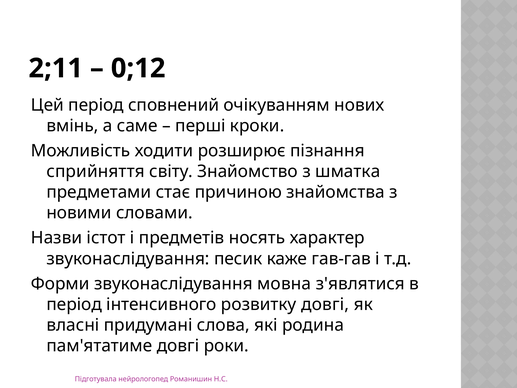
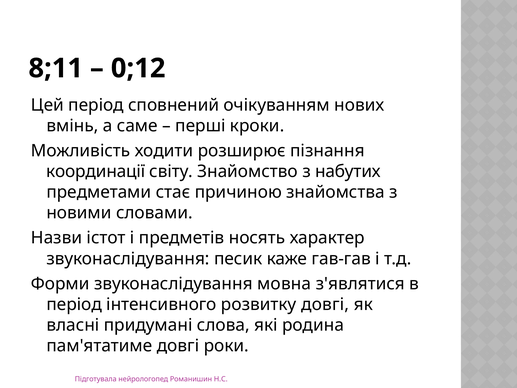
2;11: 2;11 -> 8;11 (56, 68)
сприйняття: сприйняття -> координації (96, 171)
шматка: шматка -> набутих (348, 171)
